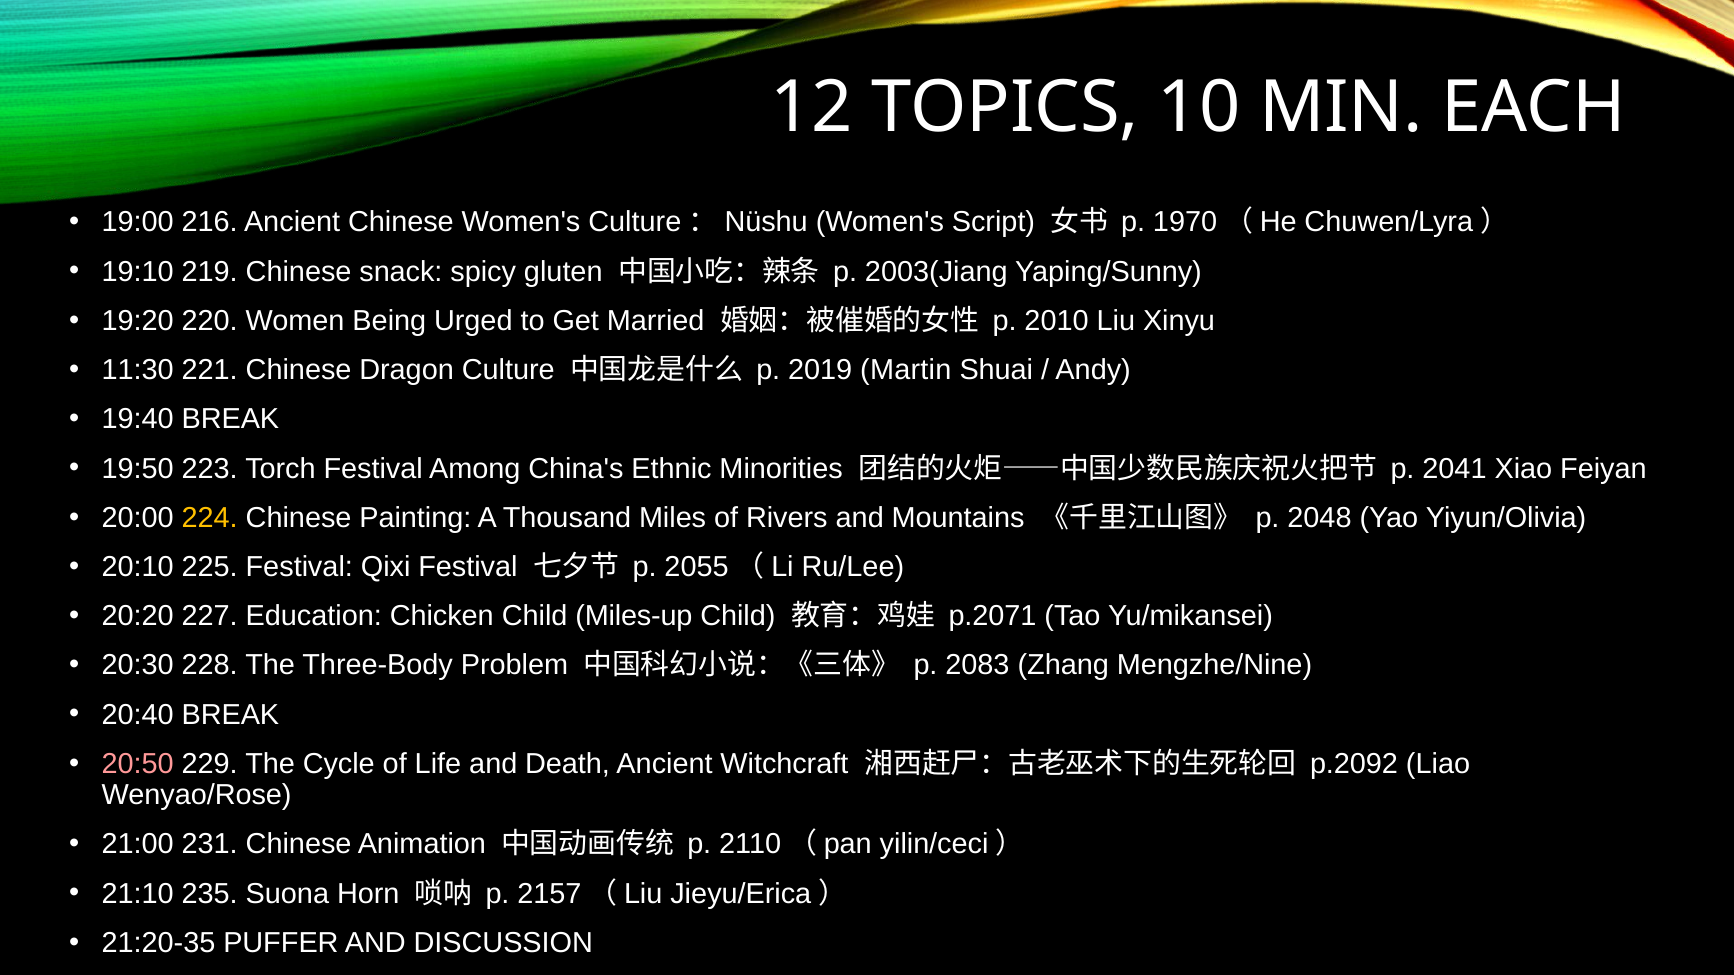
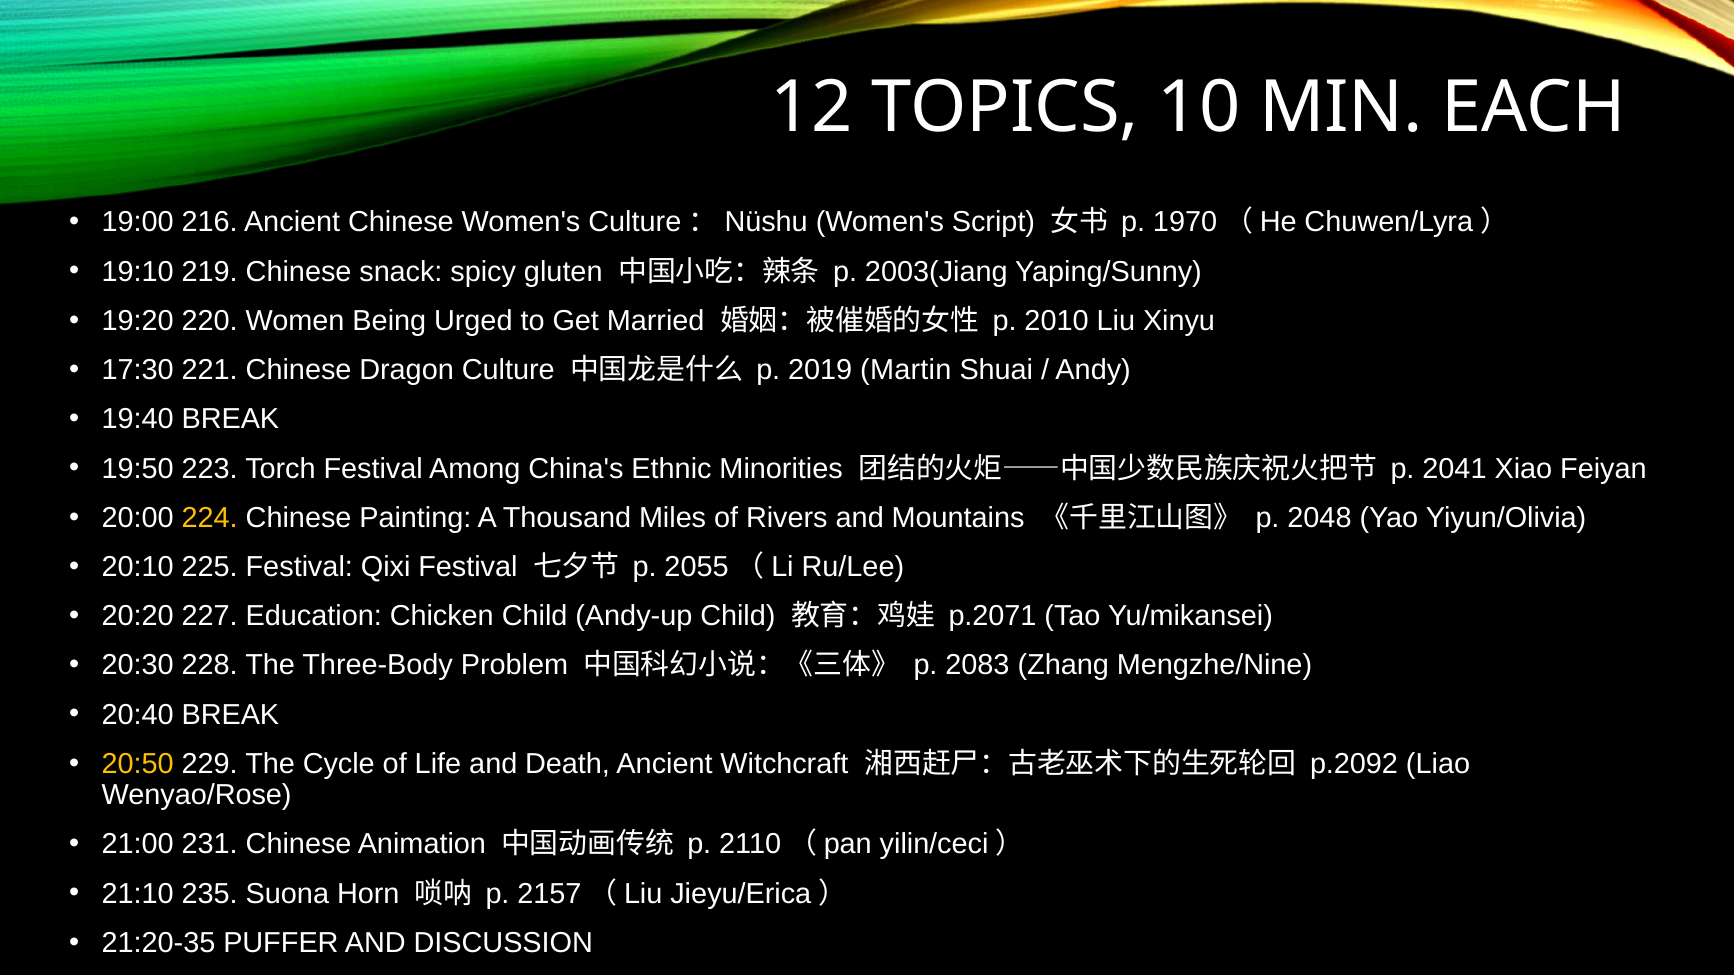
11:30: 11:30 -> 17:30 (138, 370)
Miles-up: Miles-up -> Andy-up (634, 616)
20:50 colour: pink -> yellow (138, 764)
